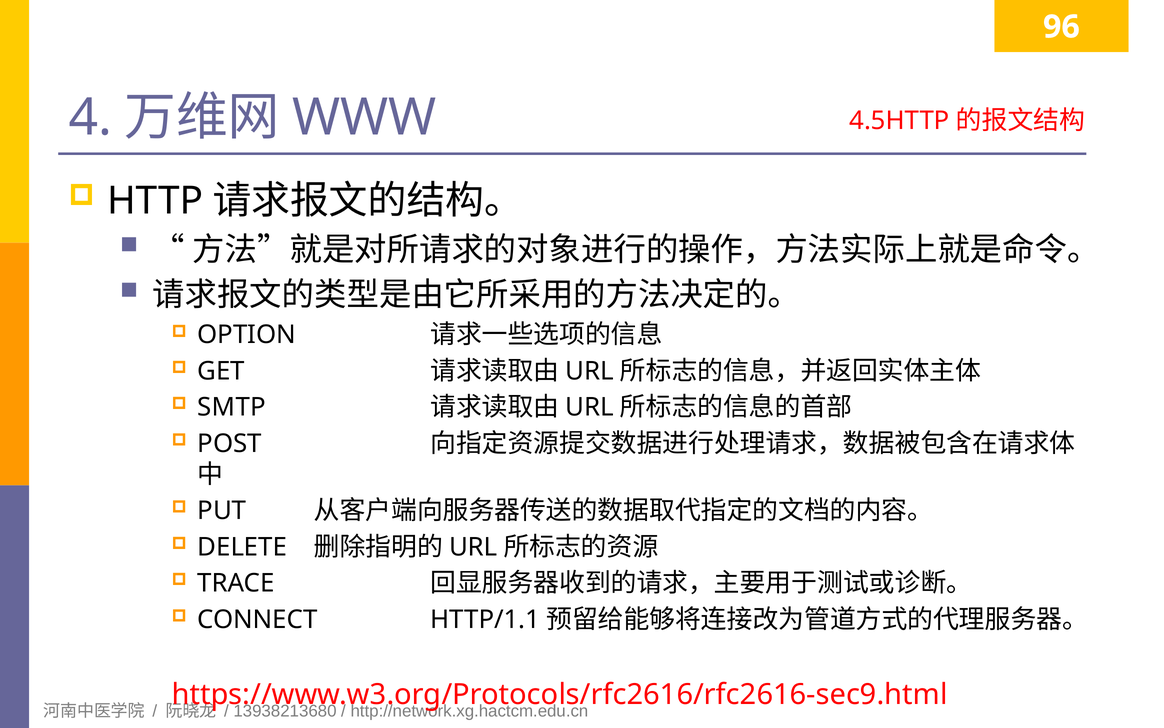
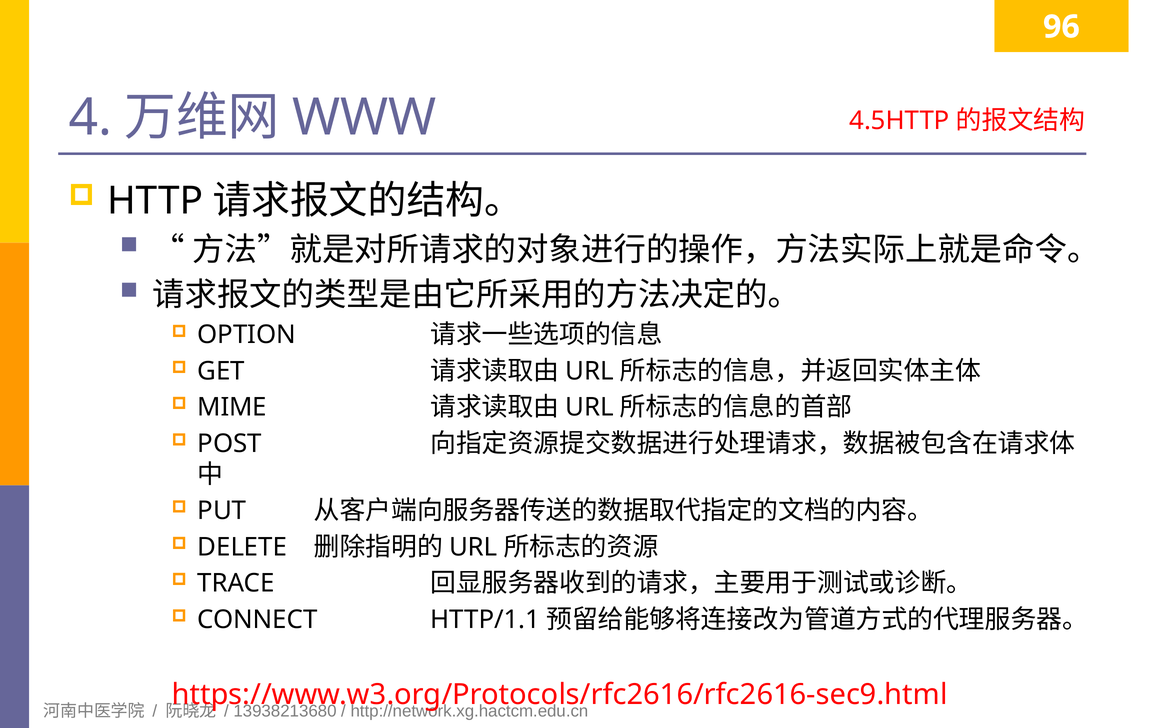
SMTP: SMTP -> MIME (232, 407)
